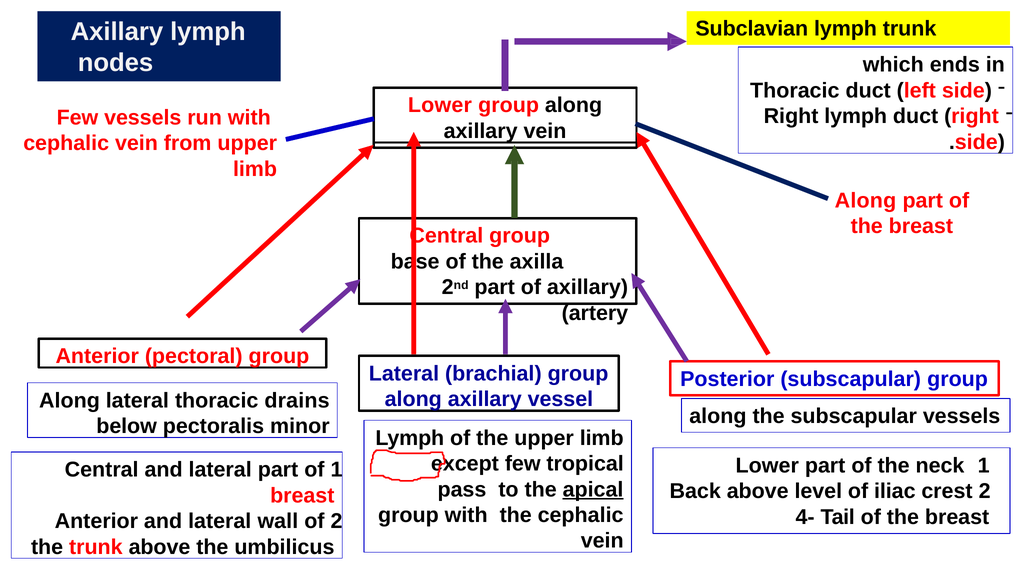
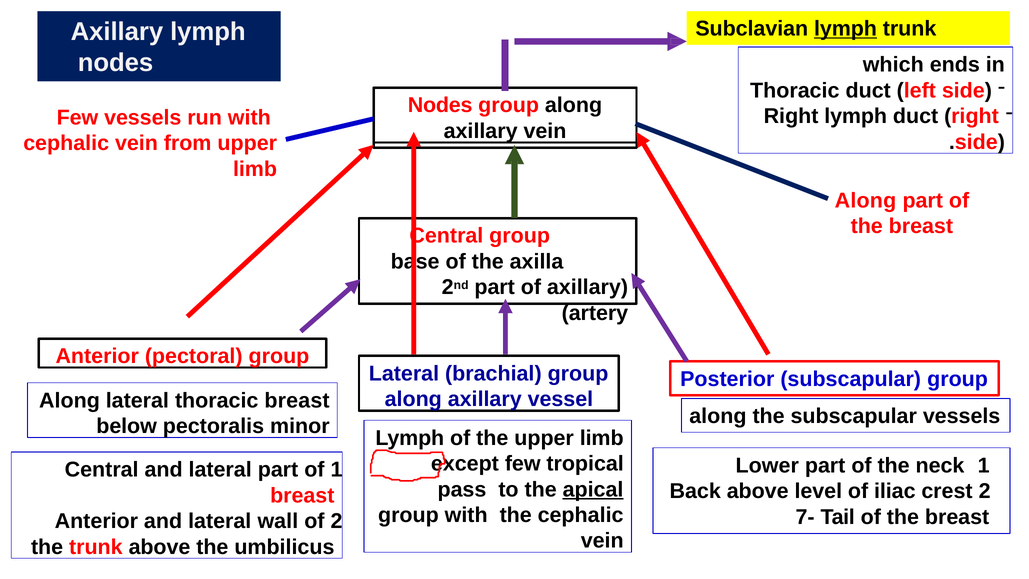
lymph underline: none -> present (845, 29)
Lower: Lower -> Nodes (440, 105)
thoracic drains: drains -> breast (297, 400)
4-: 4- -> 7- (805, 517)
